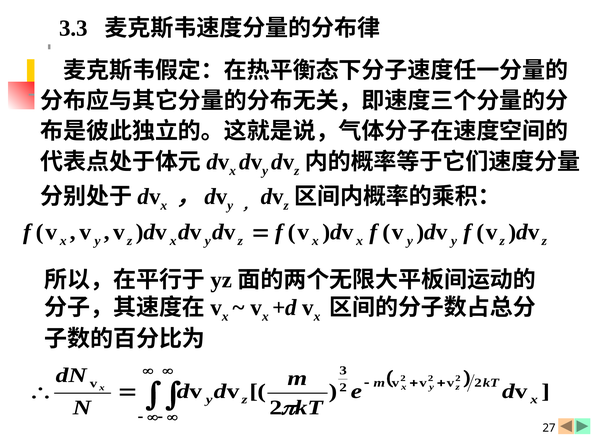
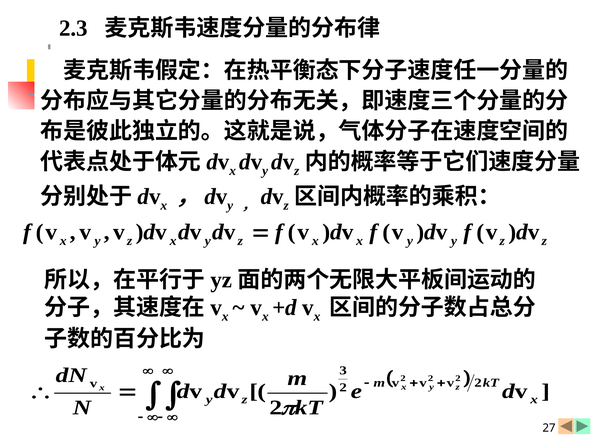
3.3: 3.3 -> 2.3 (73, 28)
